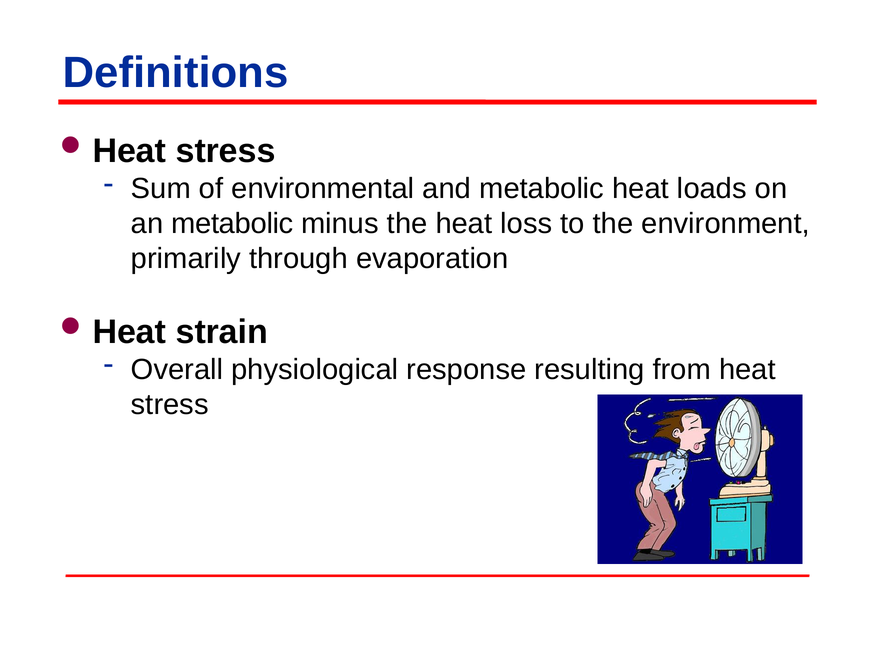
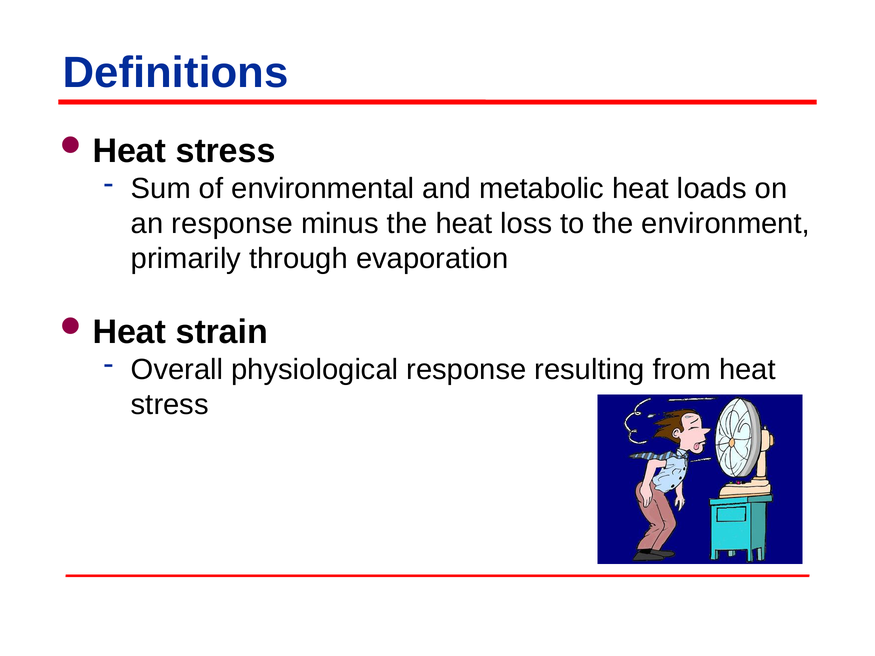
an metabolic: metabolic -> response (232, 224)
